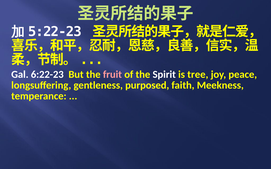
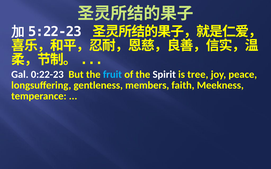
6:22-23: 6:22-23 -> 0:22-23 (47, 75)
fruit colour: pink -> light blue (112, 75)
purposed: purposed -> members (147, 85)
